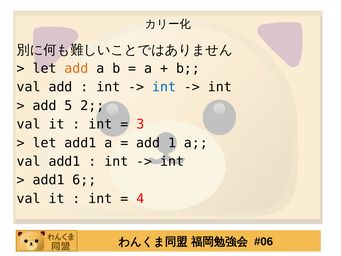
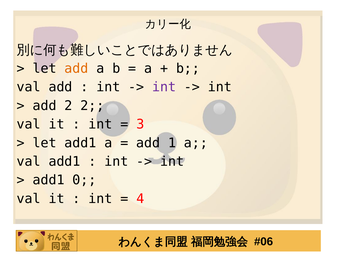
int colour: blue -> purple (164, 87)
add 5: 5 -> 2 (68, 106)
6: 6 -> 0 (84, 180)
